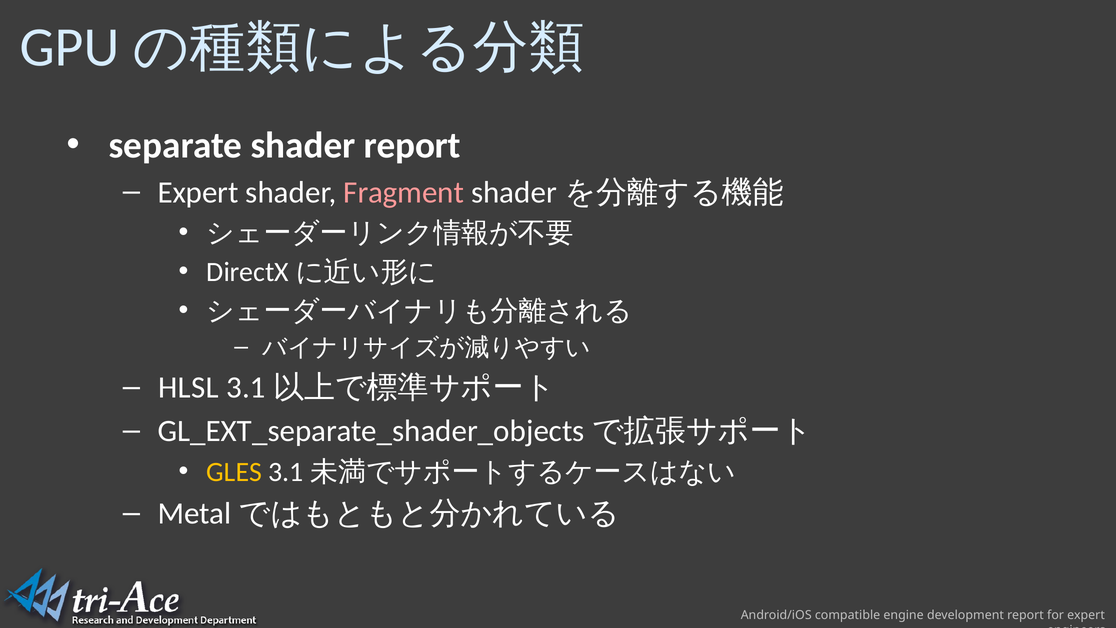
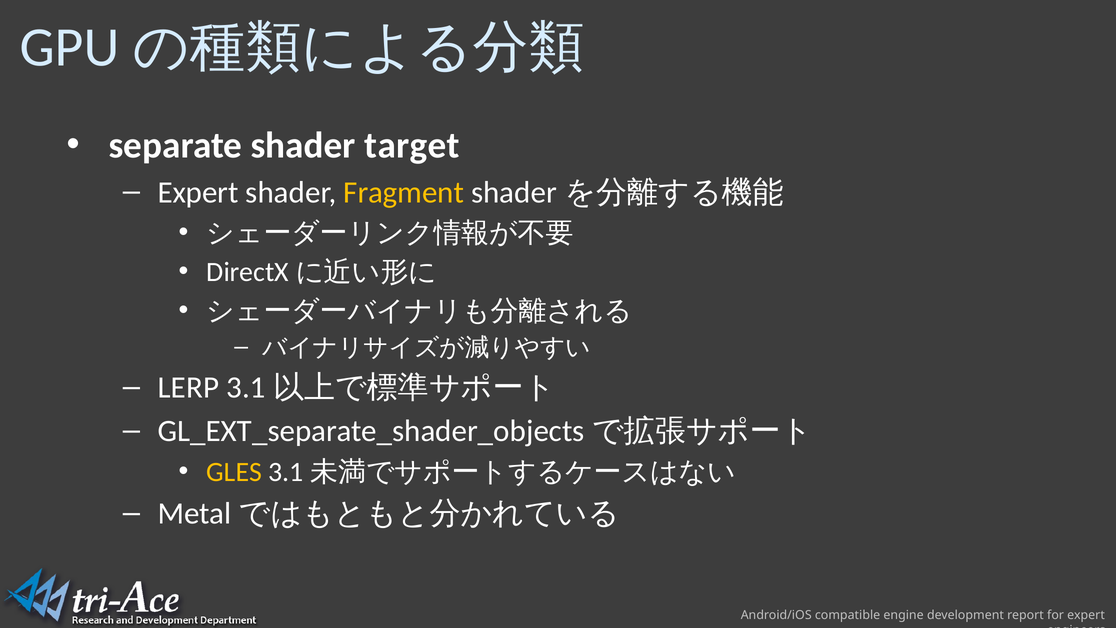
shader report: report -> target (412, 146)
Fragment colour: pink -> yellow (404, 192)
HLSL: HLSL -> LERP (188, 388)
